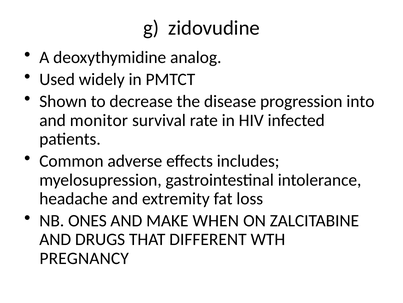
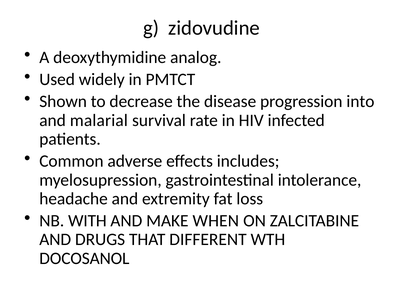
monitor: monitor -> malarial (99, 120)
ONES: ONES -> WITH (87, 220)
PREGNANCY: PREGNANCY -> DOCOSANOL (84, 258)
